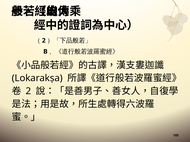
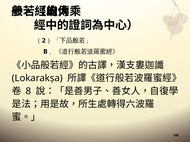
2: 2 -> 8 (28, 91)
